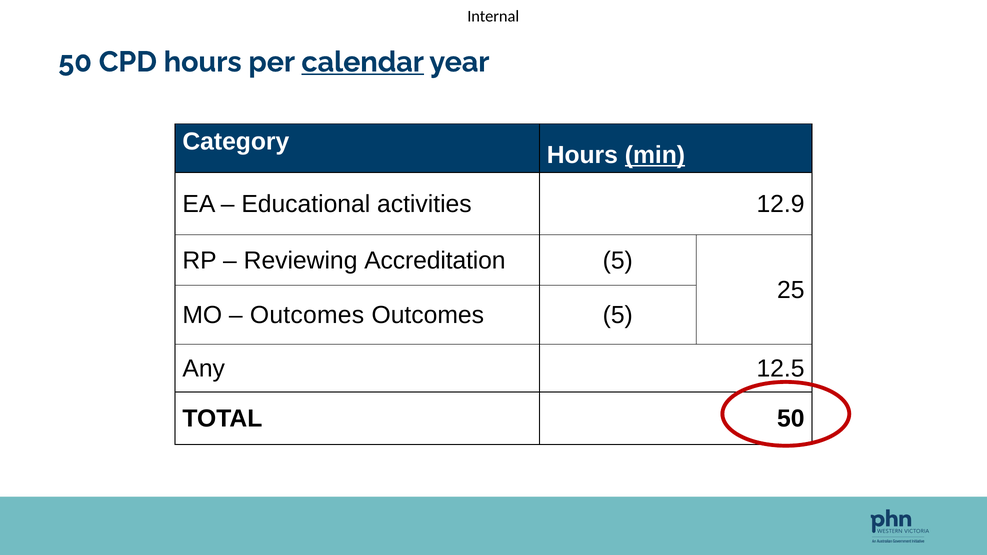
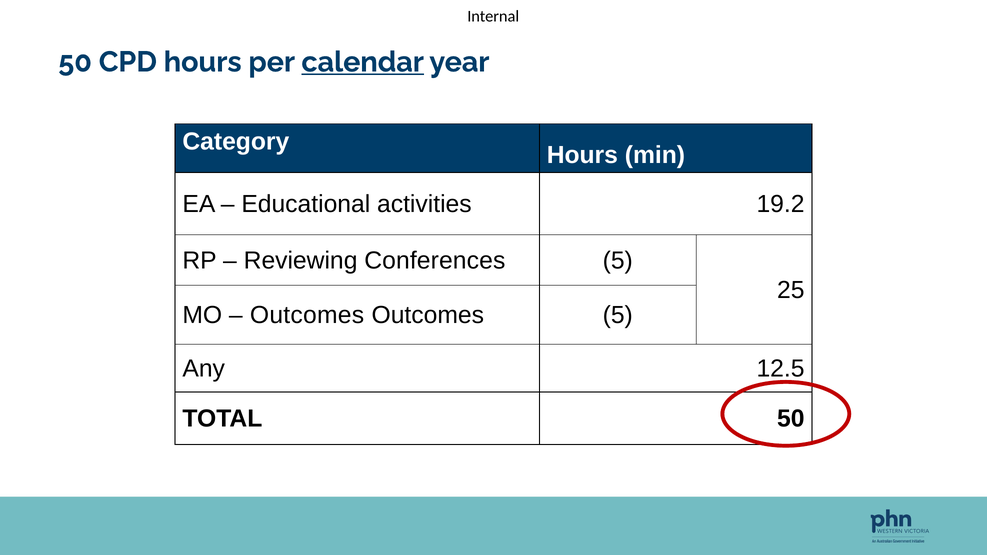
min underline: present -> none (655, 155)
12.9: 12.9 -> 19.2 (781, 204)
Accreditation: Accreditation -> Conferences (435, 260)
